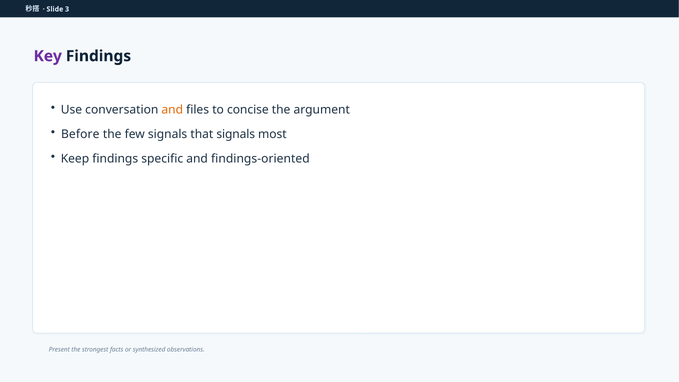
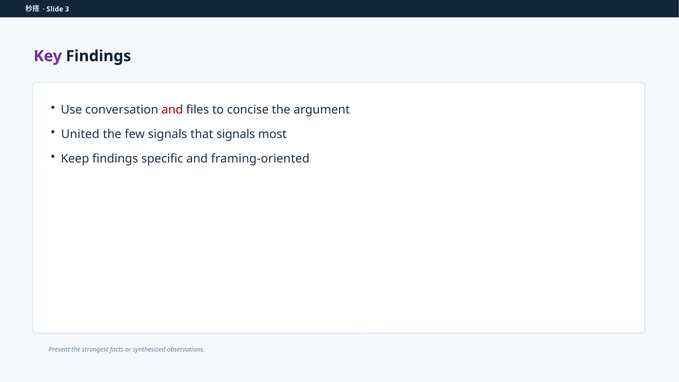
and colour: orange -> red (172, 110)
Before: Before -> United (80, 134)
findings-oriented: findings-oriented -> framing-oriented (260, 159)
